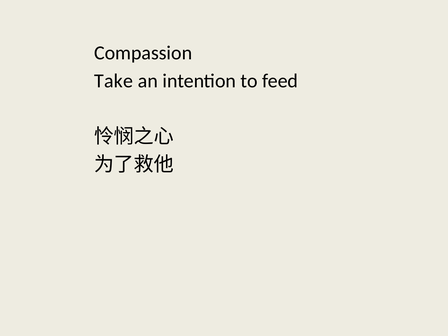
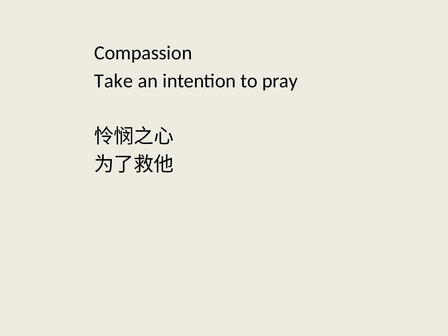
feed: feed -> pray (280, 81)
